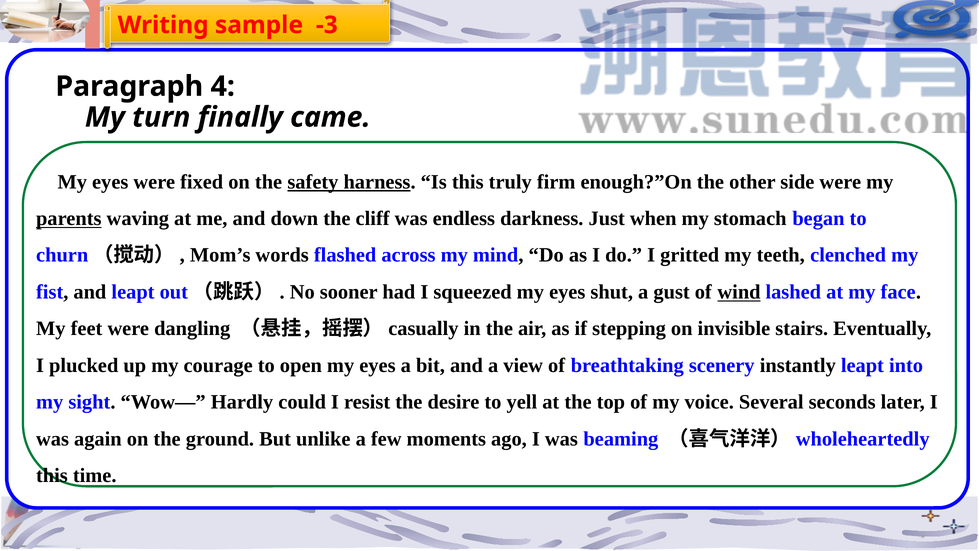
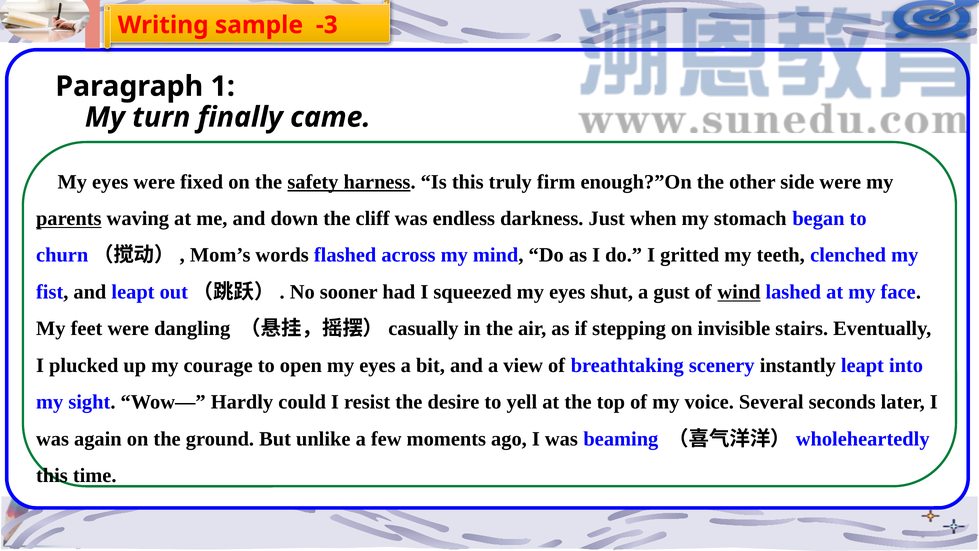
4: 4 -> 1 (223, 86)
